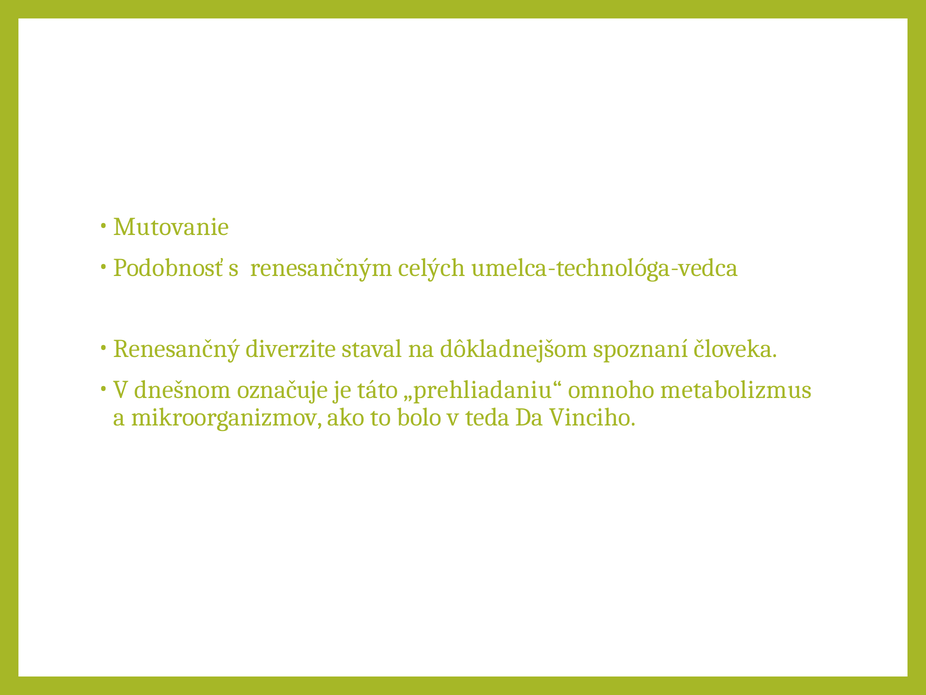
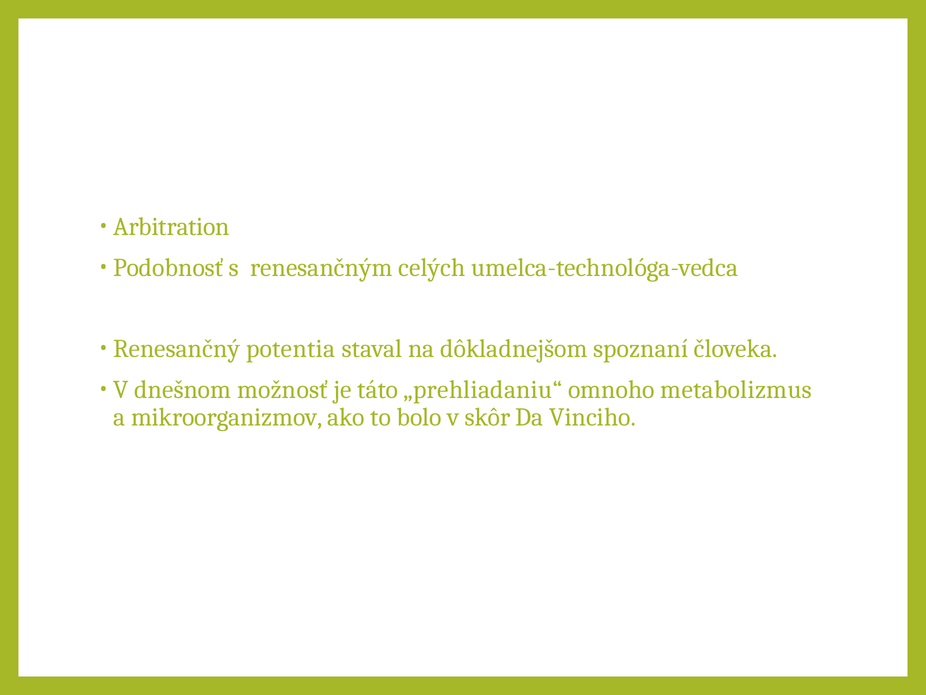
Mutovanie: Mutovanie -> Arbitration (172, 227)
diverzite: diverzite -> potentia (291, 349)
označuje: označuje -> možnosť (282, 389)
teda: teda -> skôr (488, 417)
